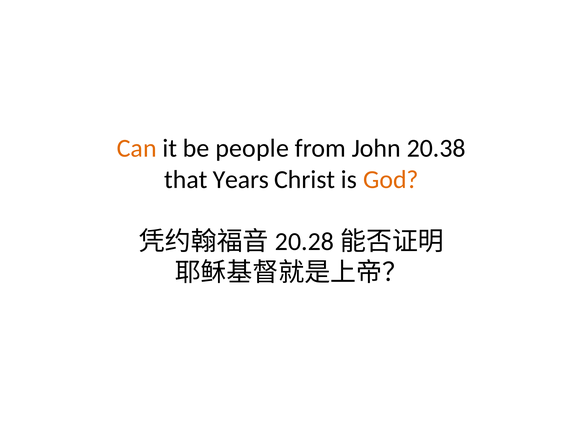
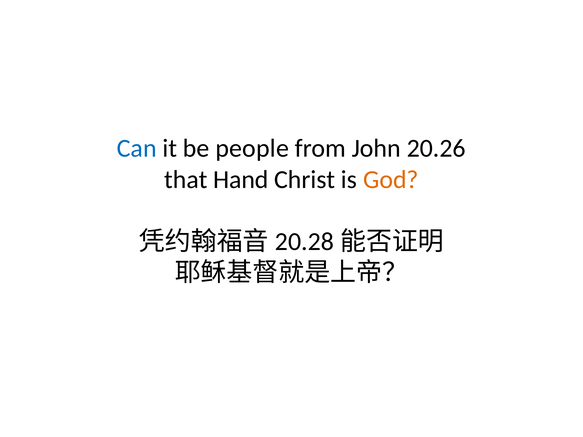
Can colour: orange -> blue (137, 148)
20.38: 20.38 -> 20.26 (436, 148)
Years: Years -> Hand (241, 180)
